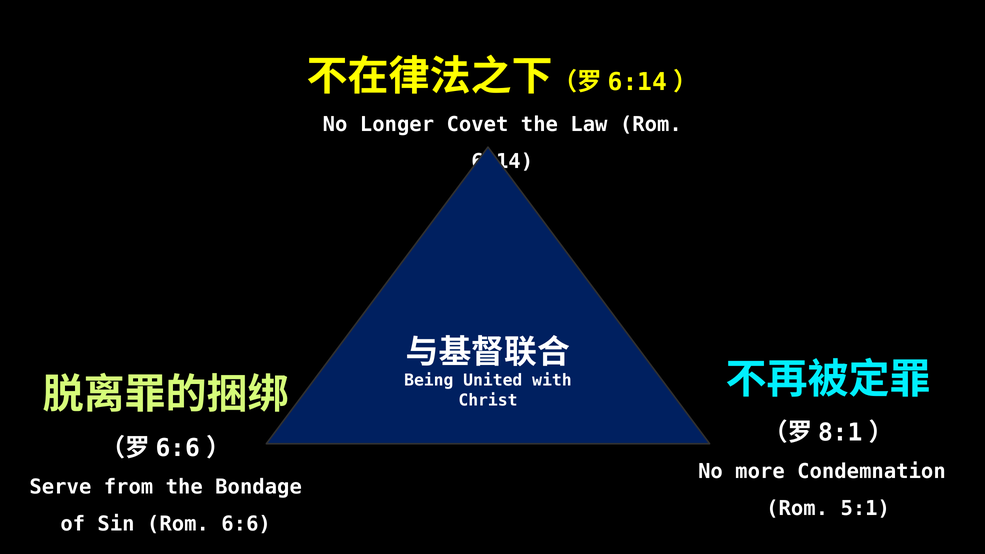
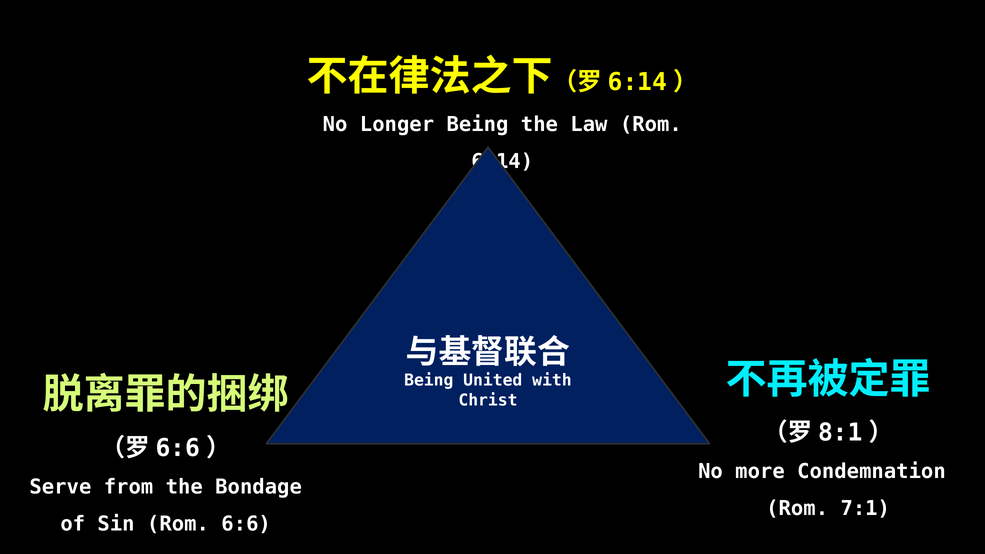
Longer Covet: Covet -> Being (477, 125)
5:1: 5:1 -> 7:1 (865, 509)
